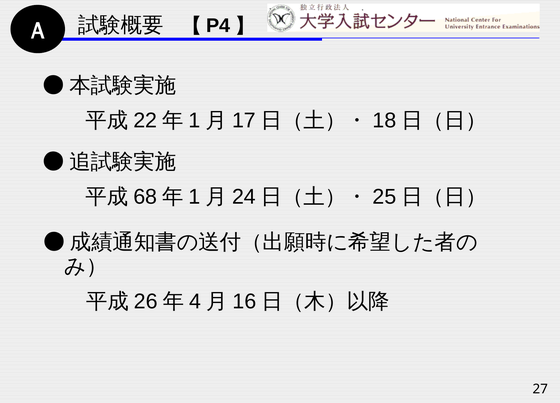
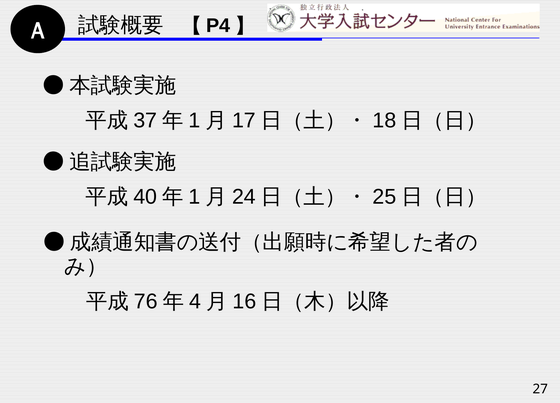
22: 22 -> 37 (145, 121)
68: 68 -> 40 (145, 197)
26: 26 -> 76 (146, 301)
